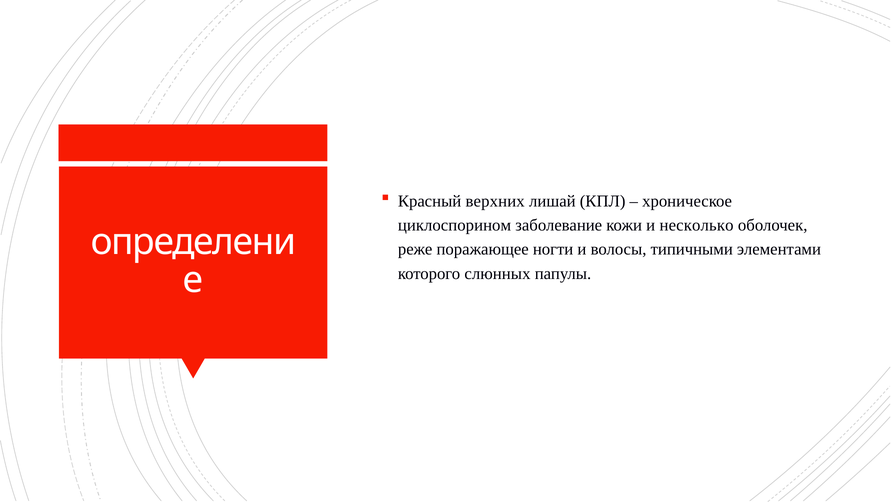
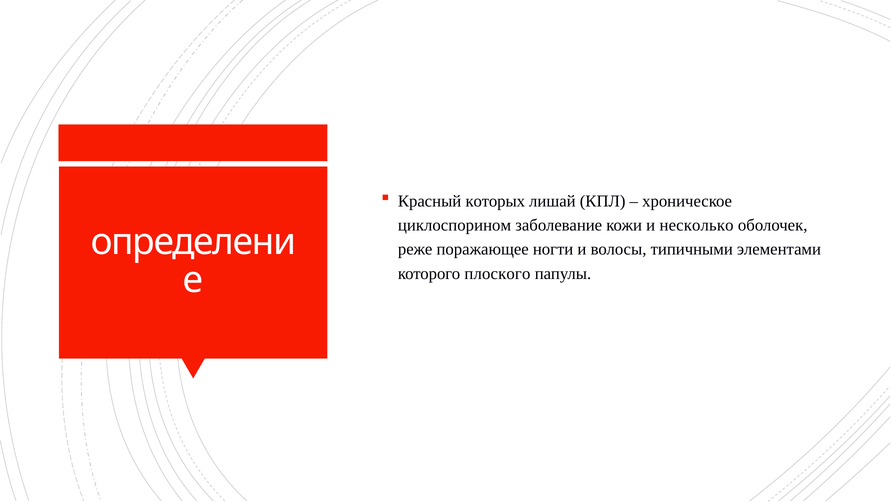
верхних: верхних -> которых (495, 201)
слюнных: слюнных -> плоского (497, 273)
